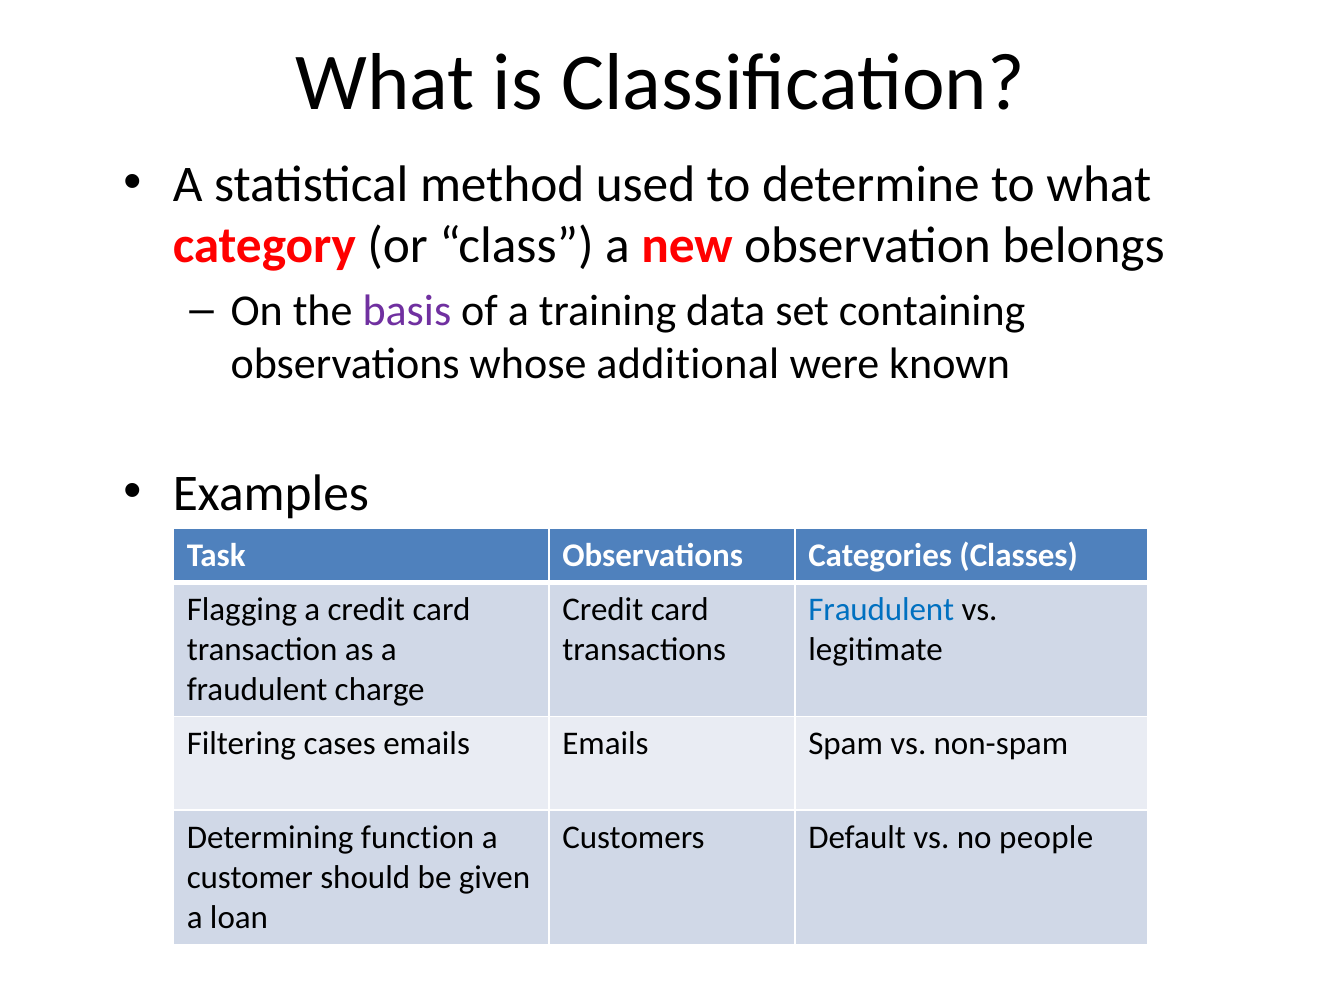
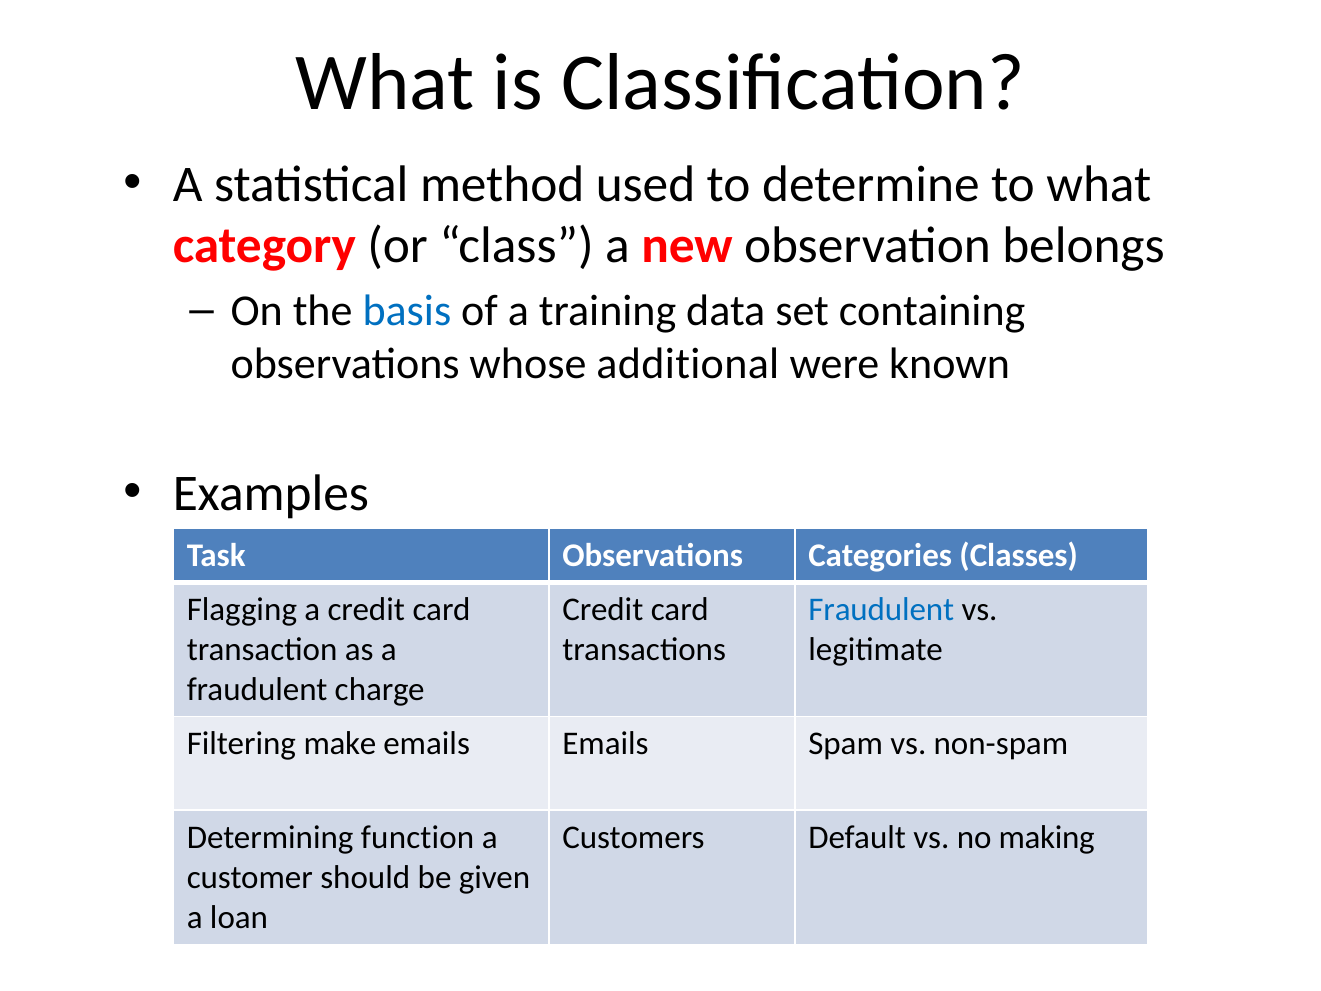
basis colour: purple -> blue (407, 311)
cases: cases -> make (340, 743)
people: people -> making (1047, 837)
